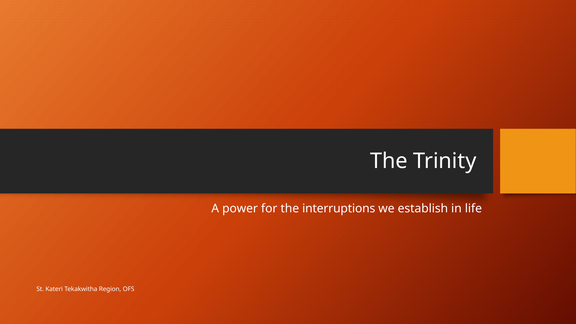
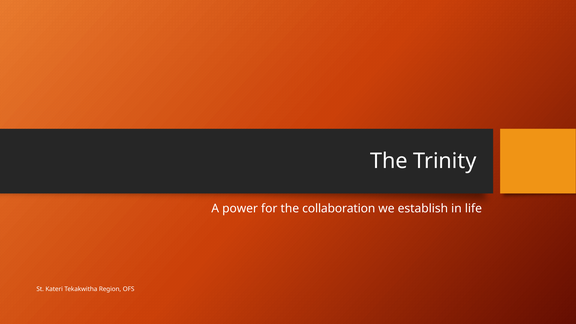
interruptions: interruptions -> collaboration (339, 209)
